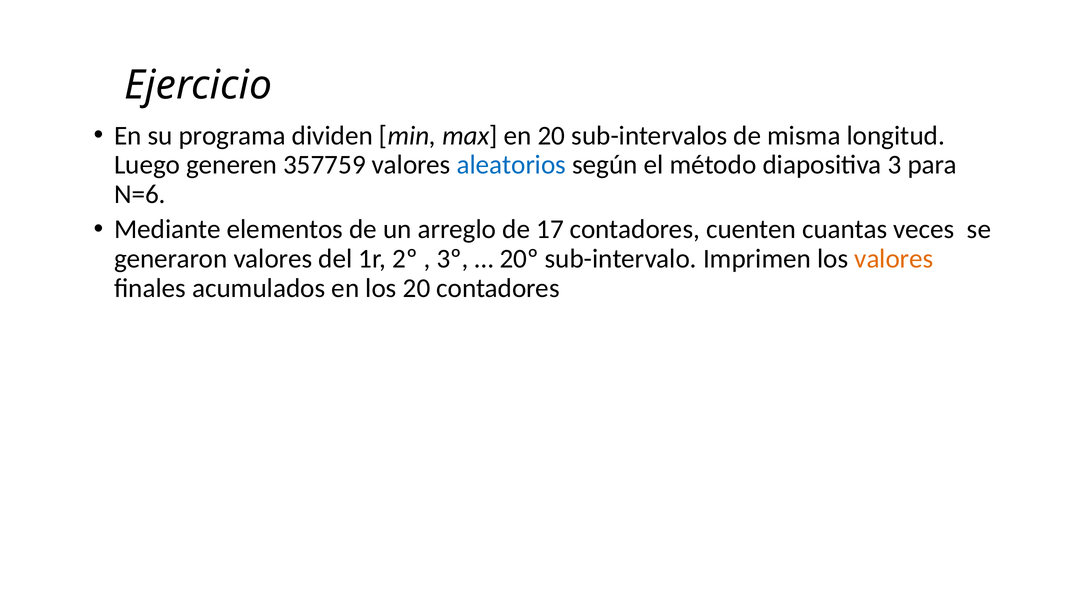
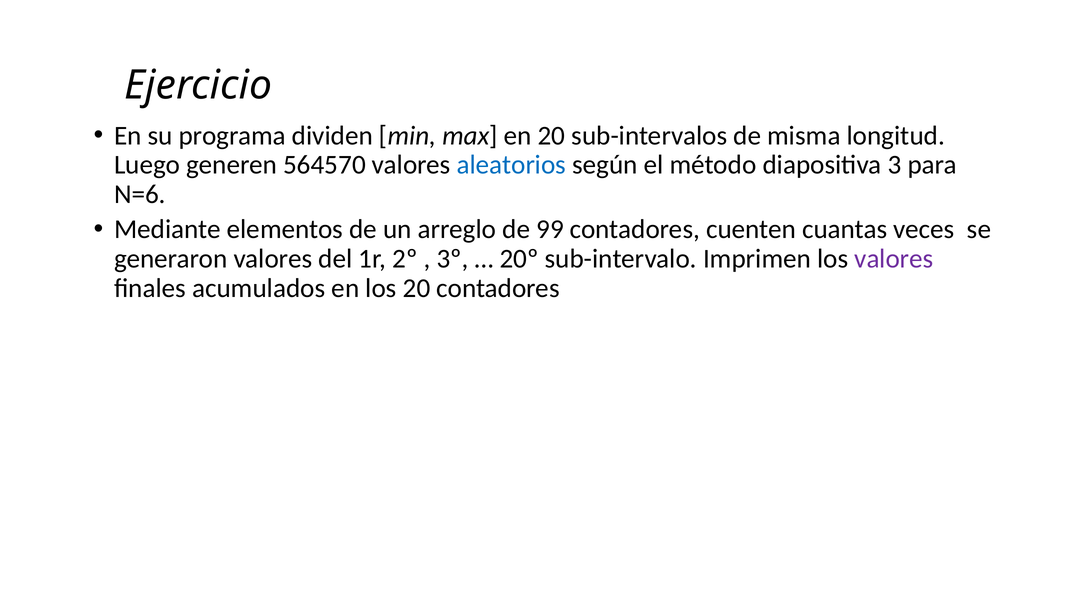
357759: 357759 -> 564570 (324, 165)
17: 17 -> 99 (550, 229)
valores colour: orange -> purple (894, 258)
